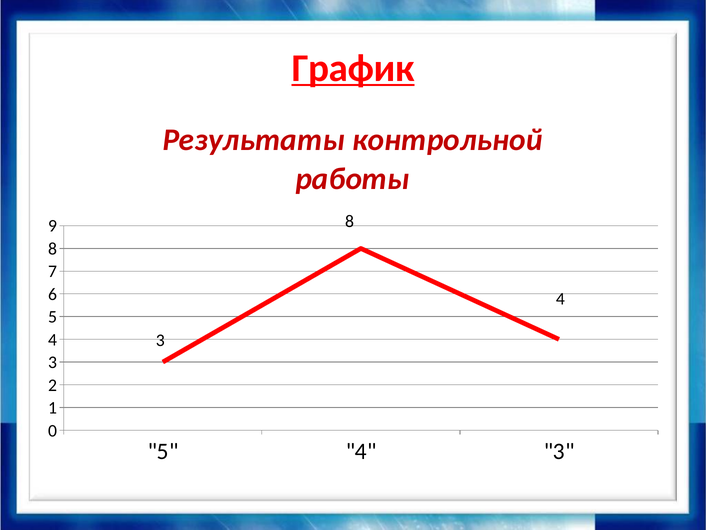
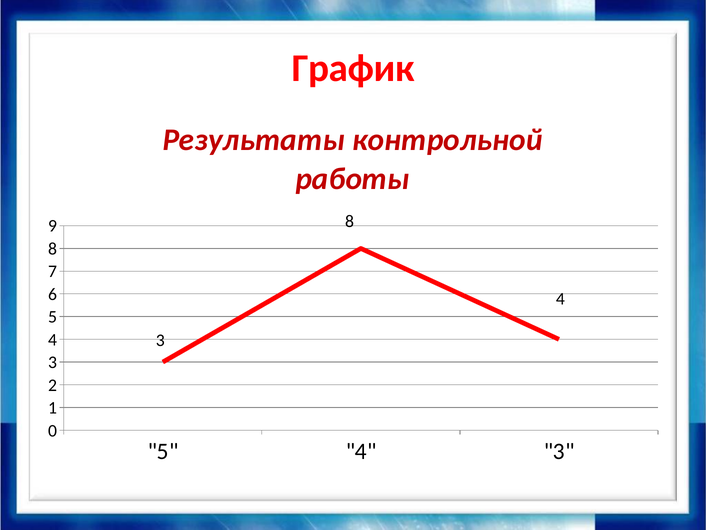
График underline: present -> none (353, 68)
